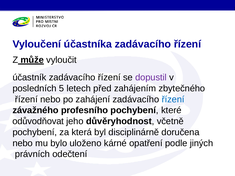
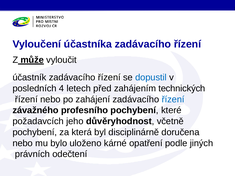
dopustil colour: purple -> blue (151, 78)
5: 5 -> 4 (62, 89)
zbytečného: zbytečného -> technických (182, 89)
odůvodňovat: odůvodňovat -> požadavcích (38, 121)
